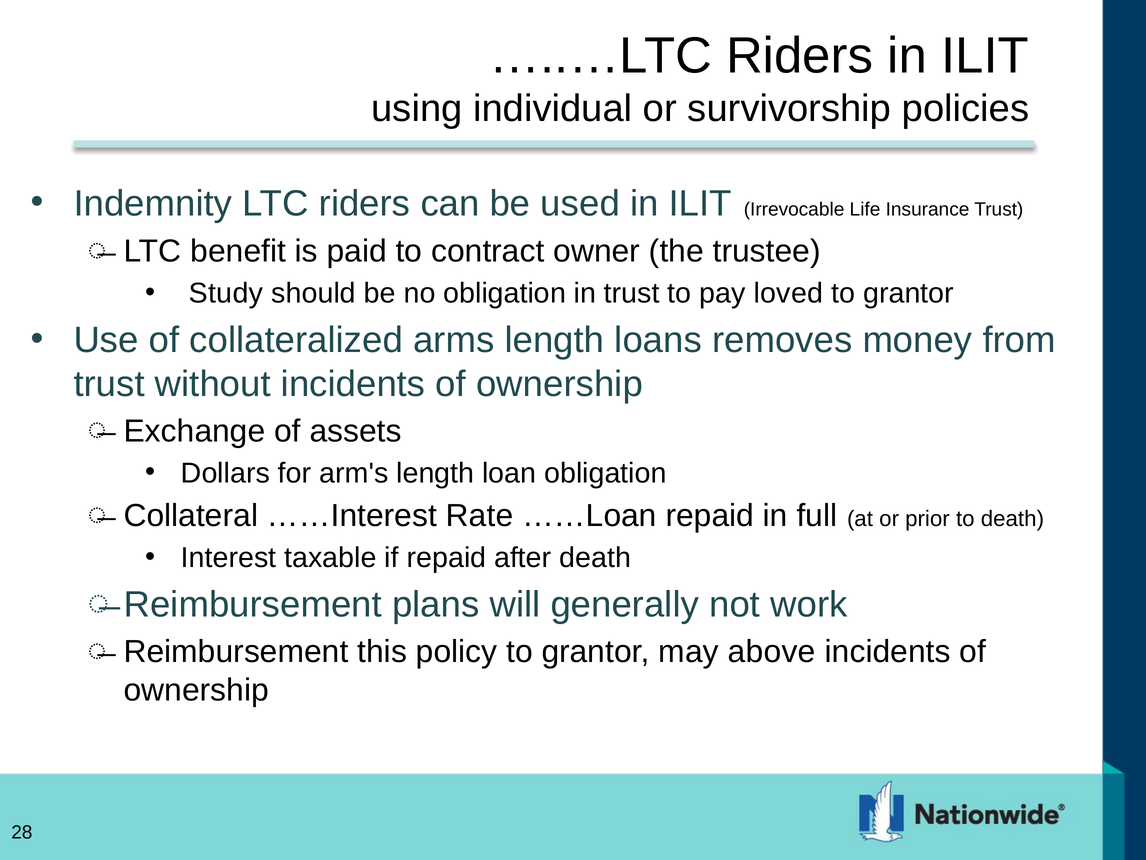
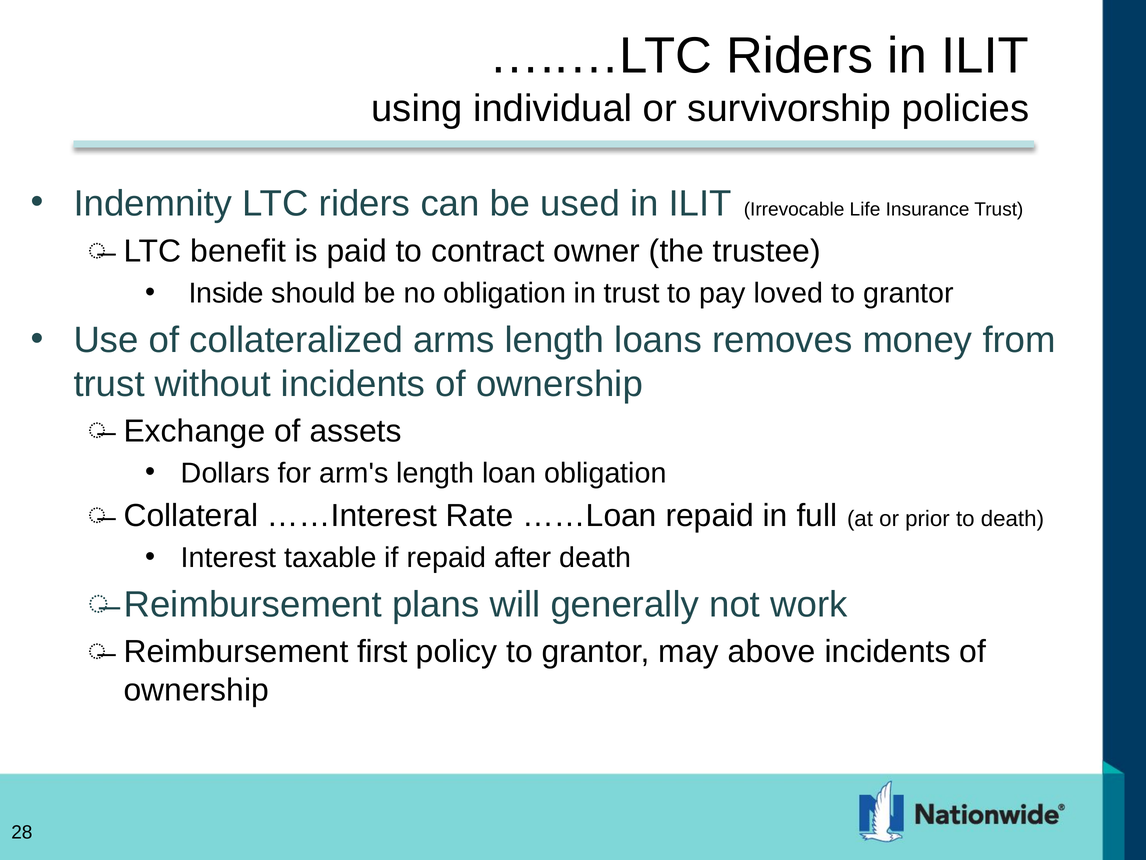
Study: Study -> Inside (226, 293)
this: this -> first (382, 652)
